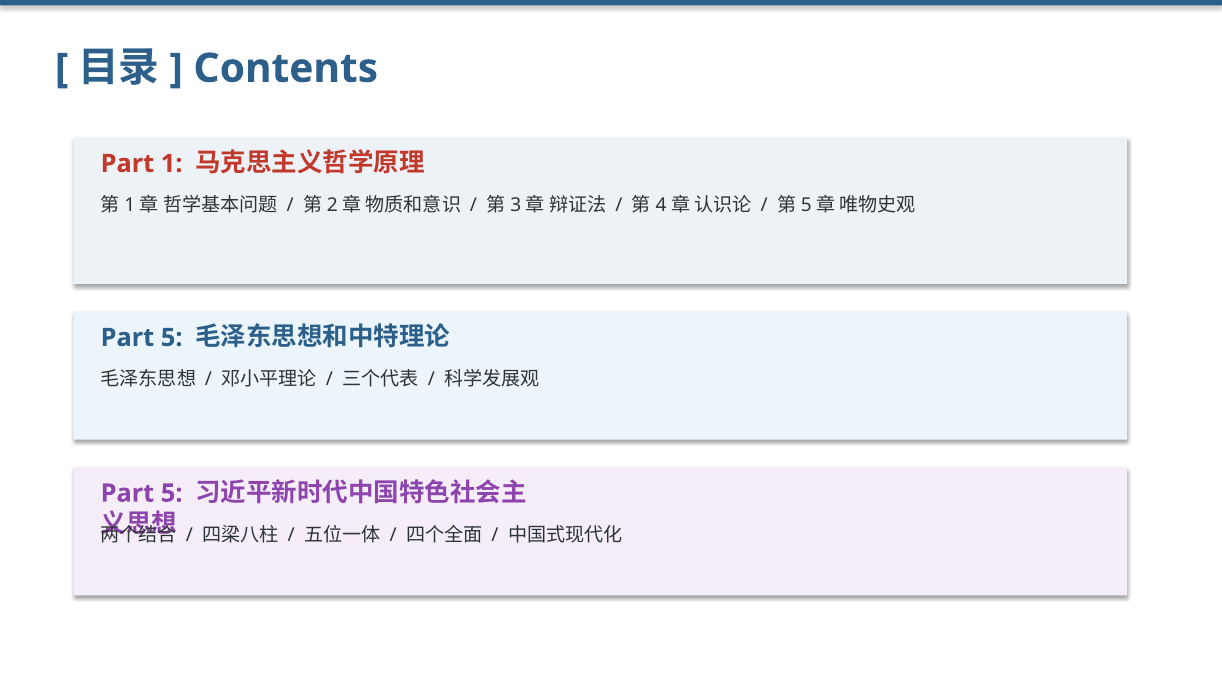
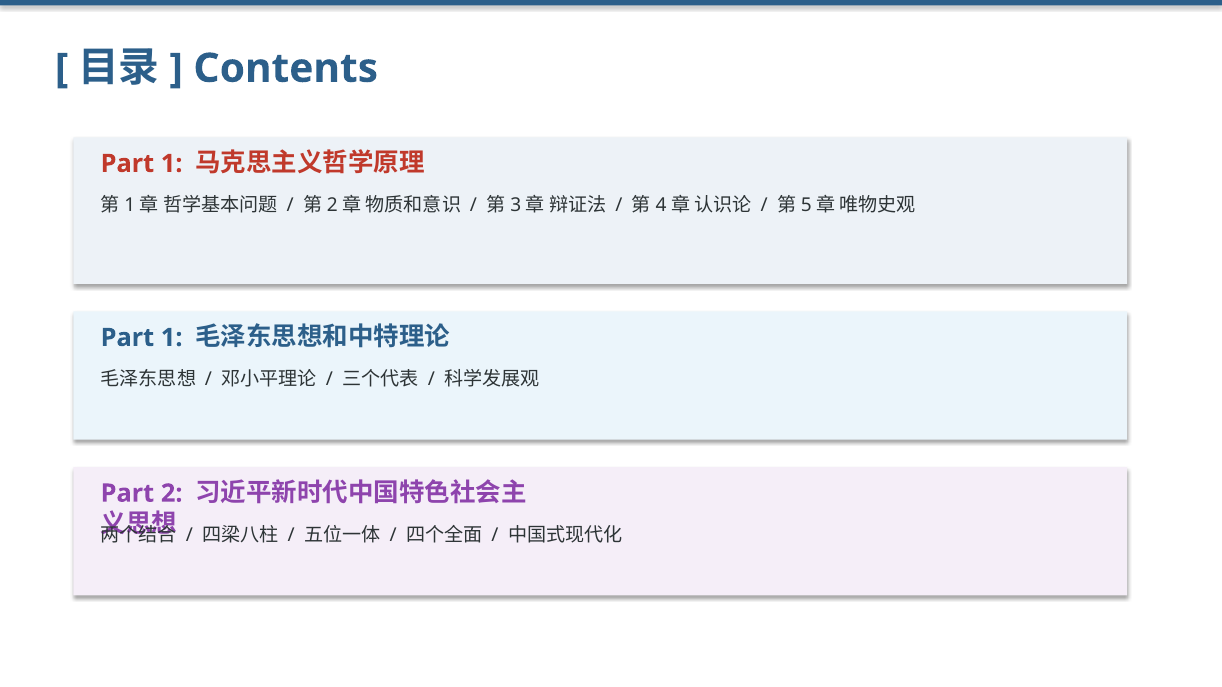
5: 5 -> 1 (172, 338)
5: 5 -> 2 (172, 494)
